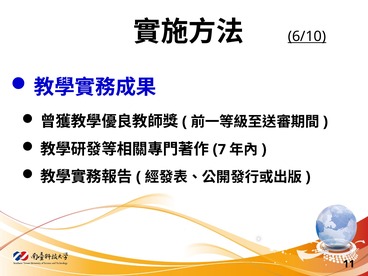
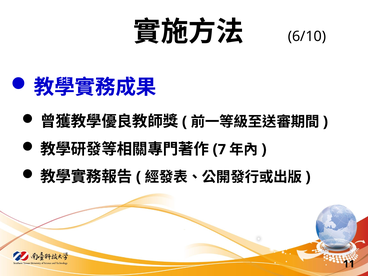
6/10 underline: present -> none (307, 36)
